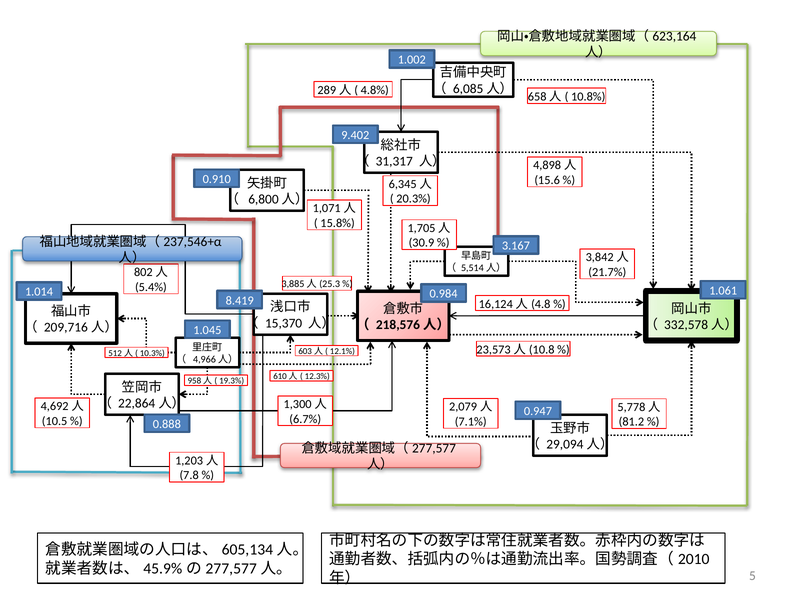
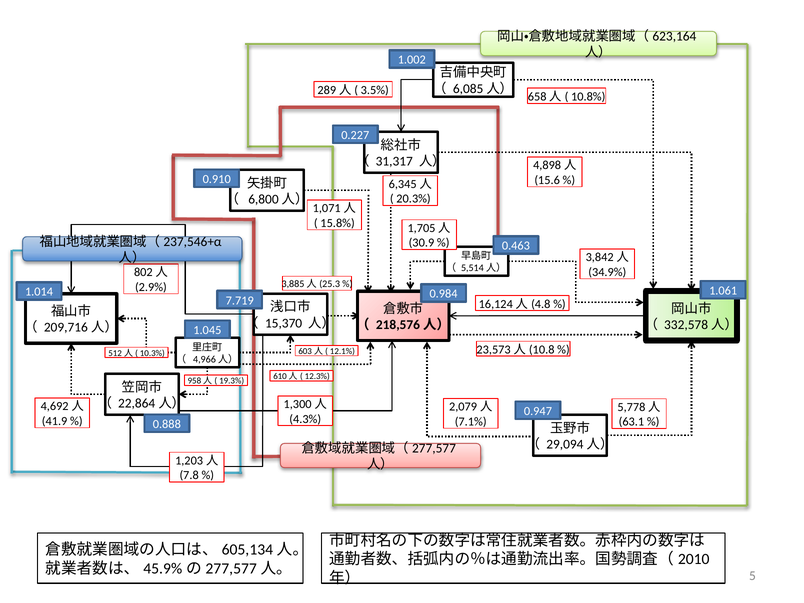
4.8%: 4.8% -> 3.5% (375, 90)
9.402: 9.402 -> 0.227 (355, 135)
3.167: 3.167 -> 0.463 (516, 246)
21.7%: 21.7% -> 34.9% (607, 272)
5.4%: 5.4% -> 2.9% (151, 287)
8.419: 8.419 -> 7.719 (240, 300)
6.7%: 6.7% -> 4.3% (305, 419)
10.5: 10.5 -> 41.9 (55, 421)
81.2: 81.2 -> 63.1 (631, 422)
